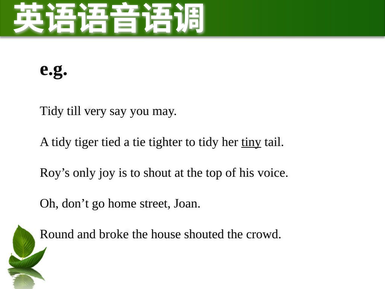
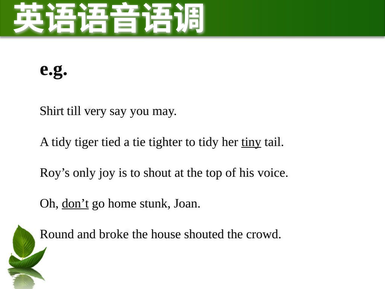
Tidy: Tidy -> Shirt (52, 111)
don’t underline: none -> present (75, 203)
street: street -> stunk (155, 203)
